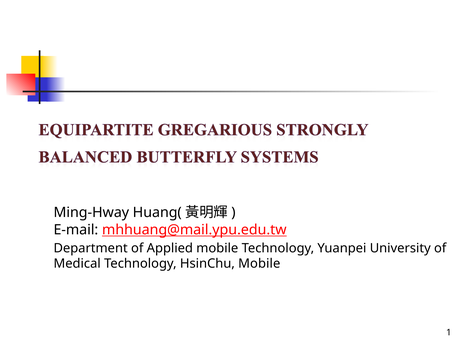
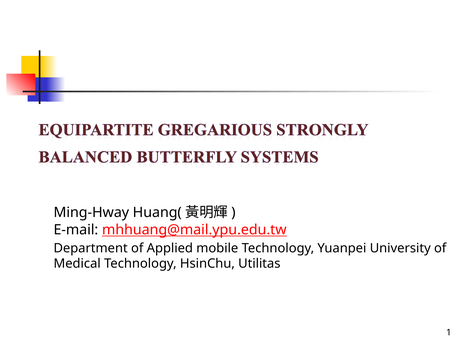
HsinChu Mobile: Mobile -> Utilitas (259, 264)
